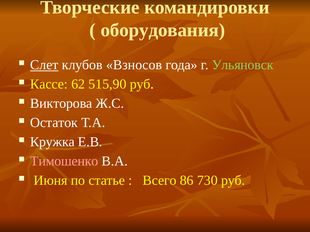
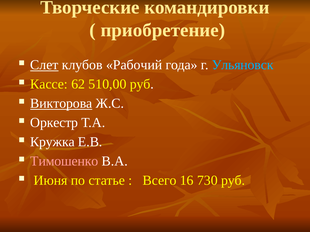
оборудования: оборудования -> приобретение (163, 30)
Взносов: Взносов -> Рабочий (134, 65)
Ульяновск colour: light green -> light blue (243, 65)
515,90: 515,90 -> 510,00 (107, 84)
Викторова underline: none -> present (61, 104)
Остаток: Остаток -> Оркестр (54, 123)
86: 86 -> 16 (187, 181)
